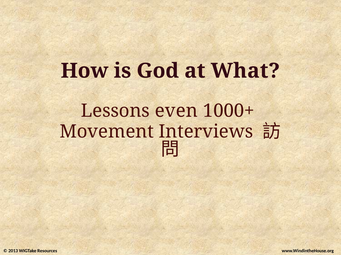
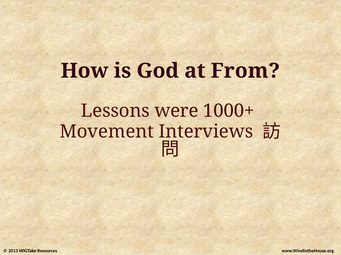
What: What -> From (245, 71)
even: even -> were (176, 111)
